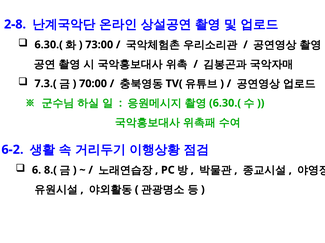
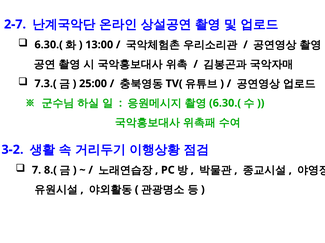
2-8: 2-8 -> 2-7 (15, 24)
73:00: 73:00 -> 13:00 (99, 45)
70:00: 70:00 -> 25:00 (93, 84)
6-2: 6-2 -> 3-2 (12, 150)
6: 6 -> 7 (37, 171)
